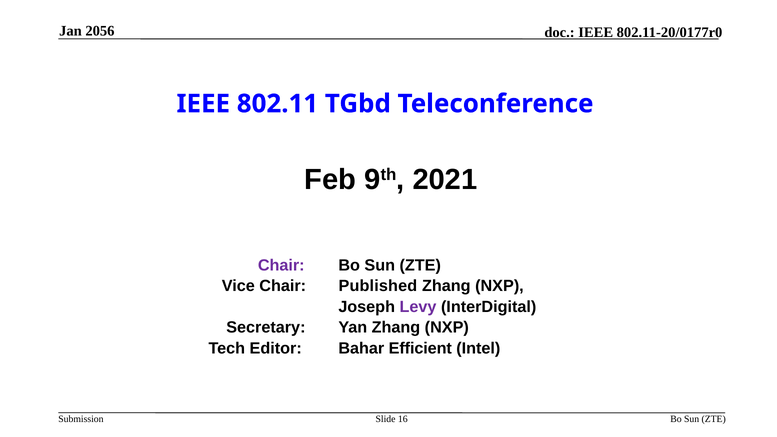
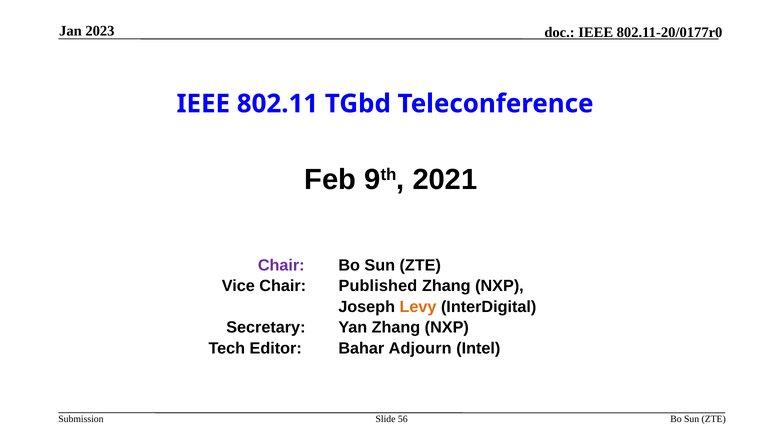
2056: 2056 -> 2023 (100, 31)
Levy colour: purple -> orange (418, 307)
Efficient: Efficient -> Adjourn (420, 348)
16: 16 -> 56 (403, 419)
